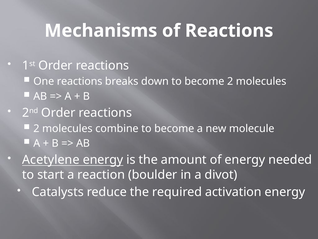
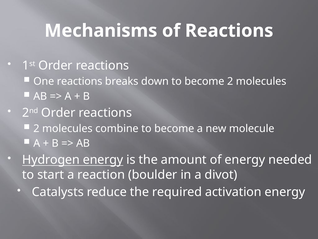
Acetylene: Acetylene -> Hydrogen (51, 160)
